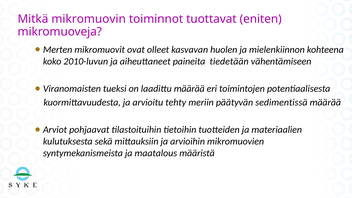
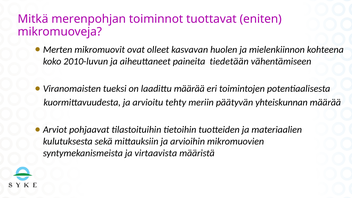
mikromuovin: mikromuovin -> merenpohjan (89, 19)
sedimentissä: sedimentissä -> yhteiskunnan (281, 102)
maatalous: maatalous -> virtaavista (156, 153)
